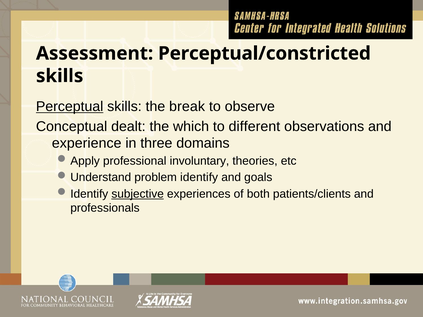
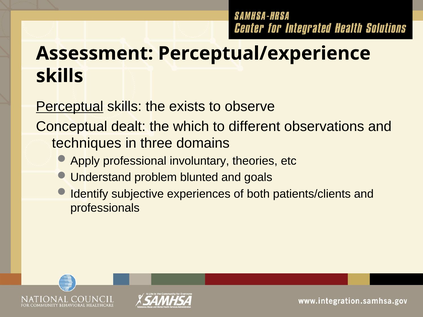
Perceptual/constricted: Perceptual/constricted -> Perceptual/experience (264, 53)
break: break -> exists (187, 107)
experience: experience -> techniques (87, 143)
identify: identify -> blunted (199, 178)
subjective underline: present -> none (138, 194)
